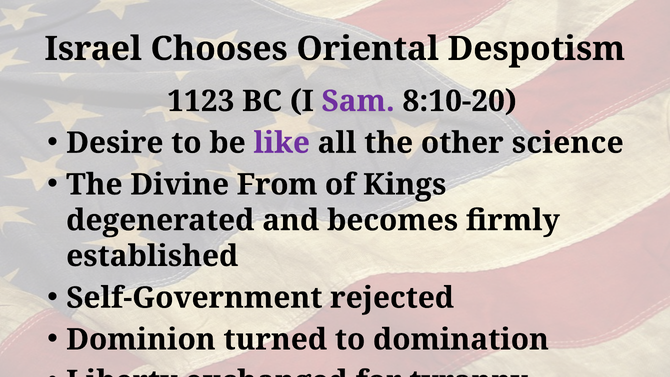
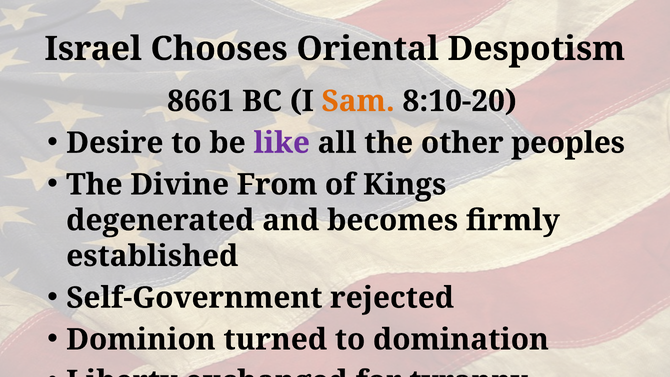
1123: 1123 -> 8661 (201, 101)
Sam colour: purple -> orange (358, 101)
science: science -> peoples (568, 143)
